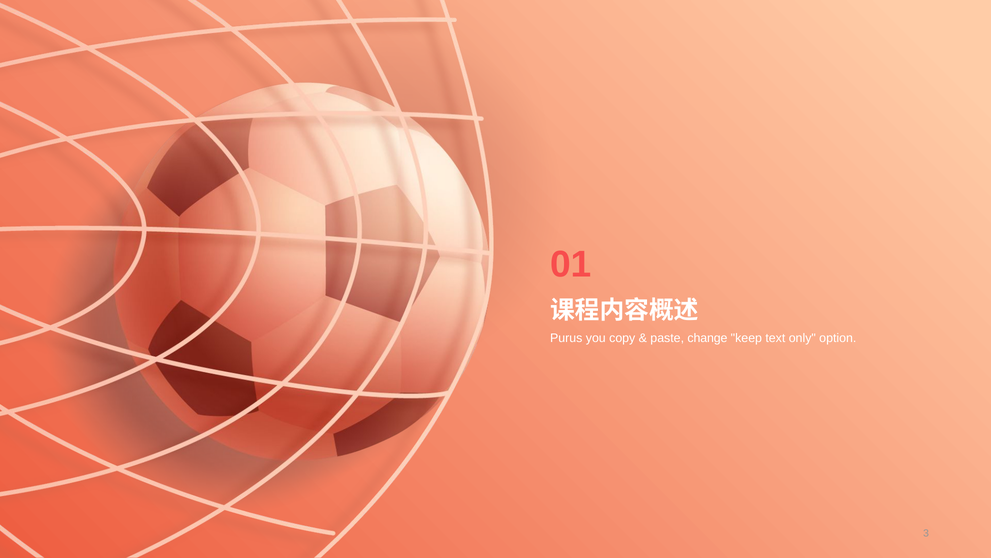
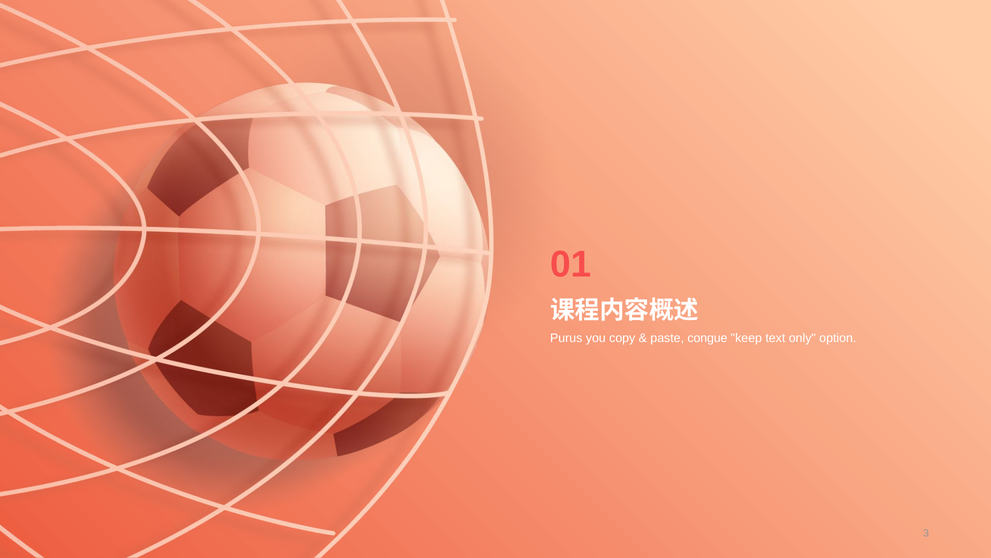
change: change -> congue (707, 338)
